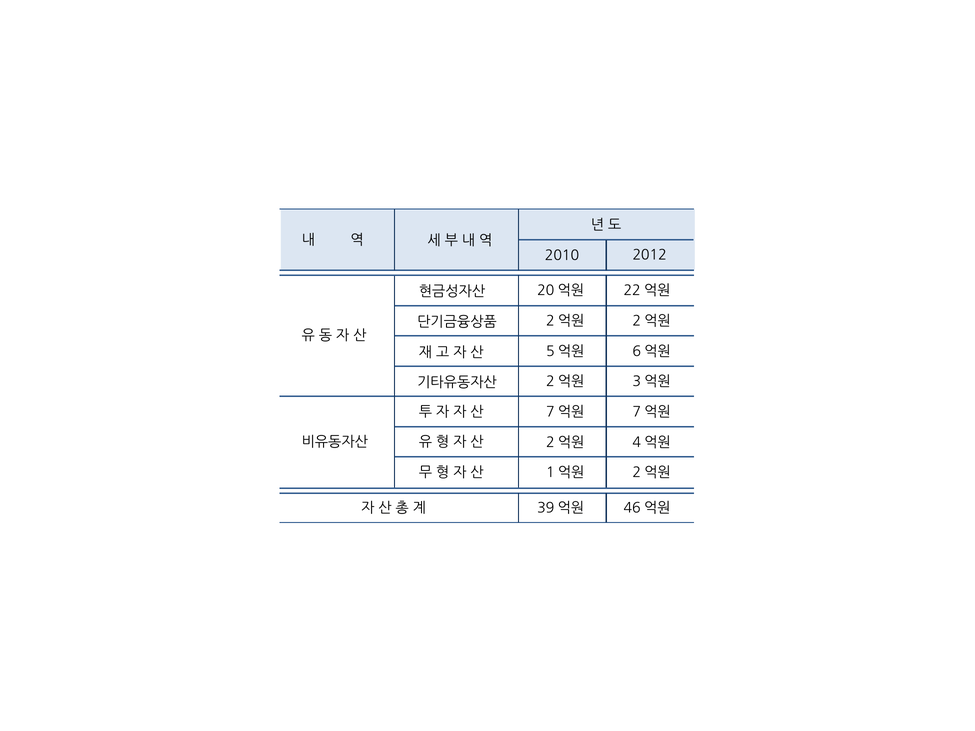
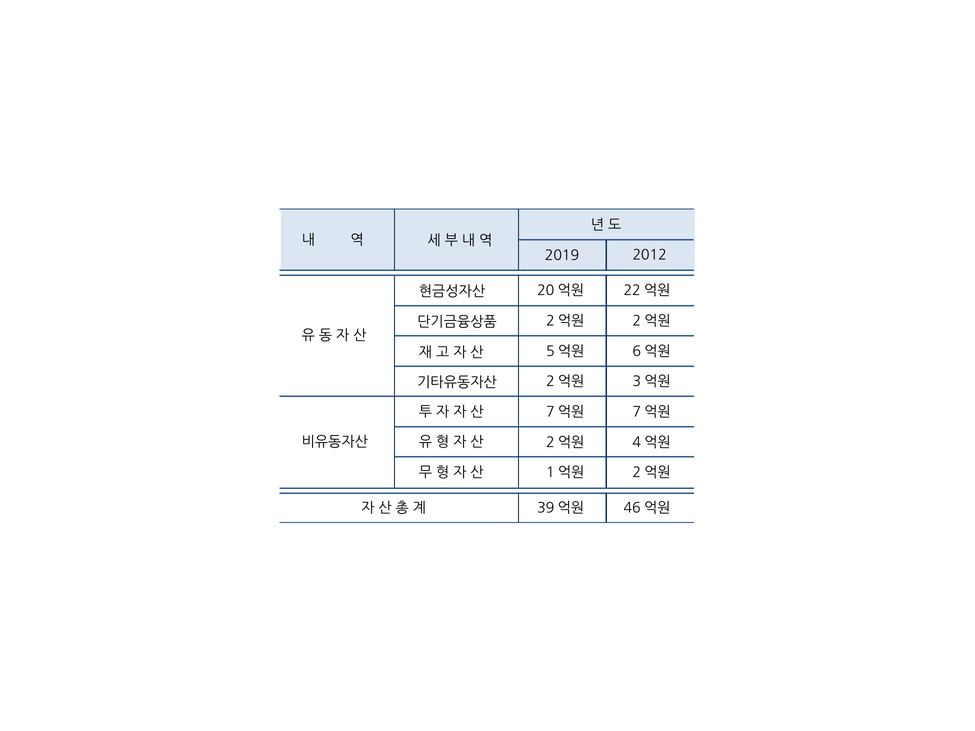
2010: 2010 -> 2019 (562, 256)
